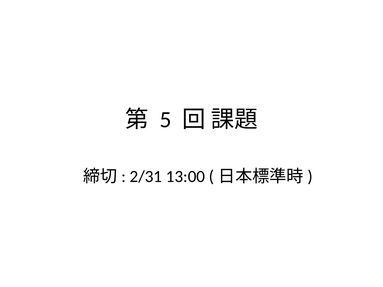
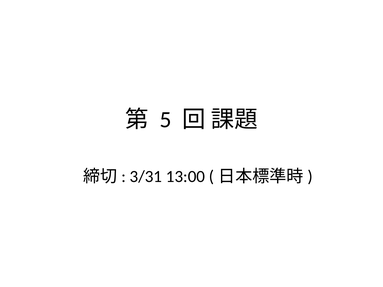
2/31: 2/31 -> 3/31 (146, 177)
